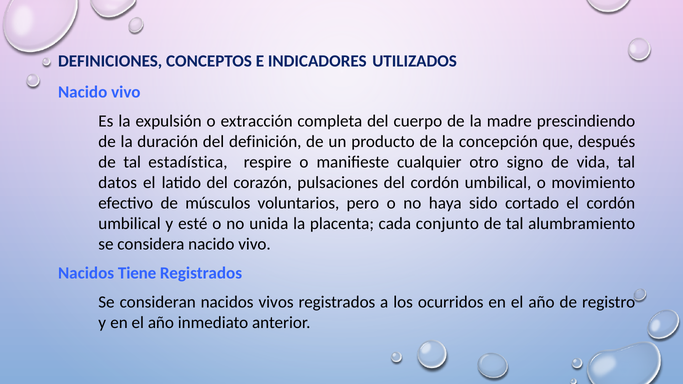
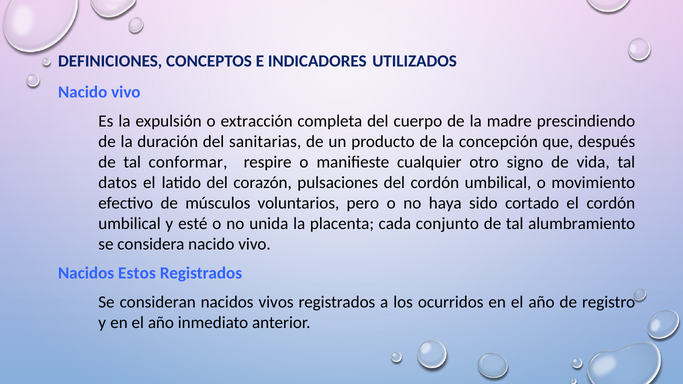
definición: definición -> sanitarias (265, 142)
estadística: estadística -> conformar (188, 162)
Tiene: Tiene -> Estos (137, 273)
